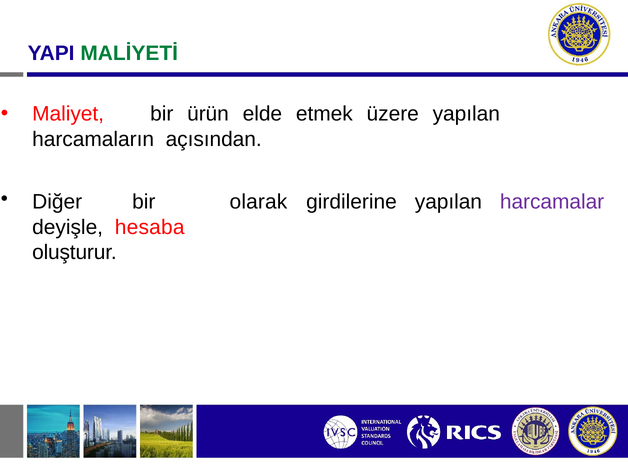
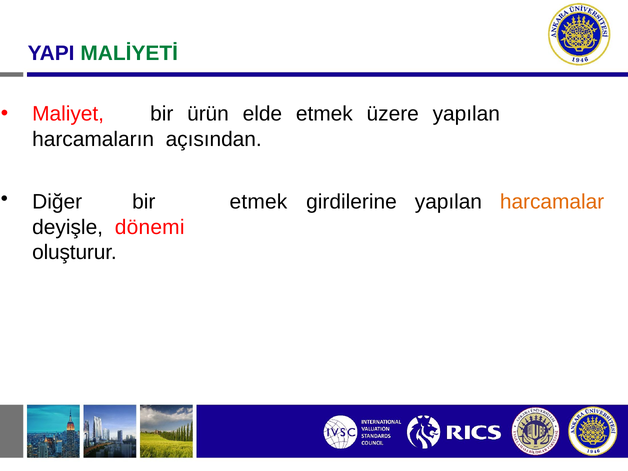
olarak: olarak -> etmek (258, 202)
harcamalar colour: purple -> orange (552, 202)
hesaba: hesaba -> dönemi (150, 227)
